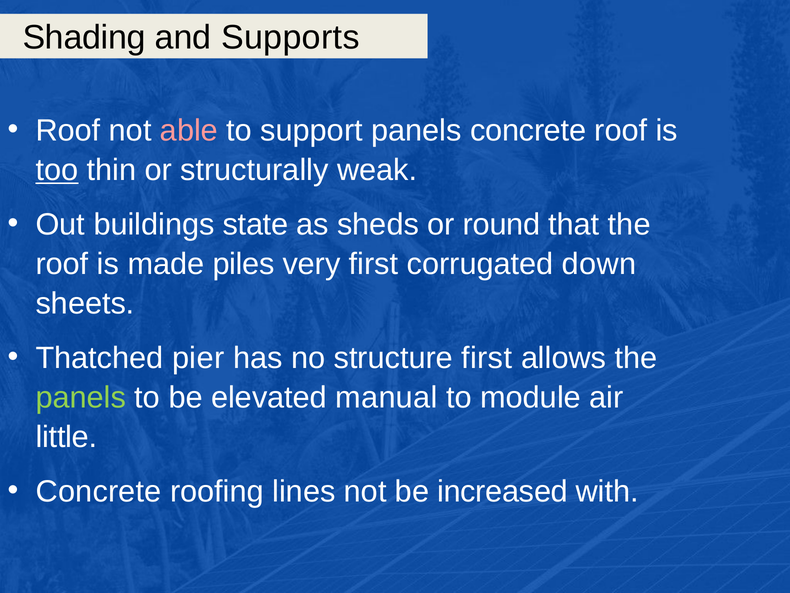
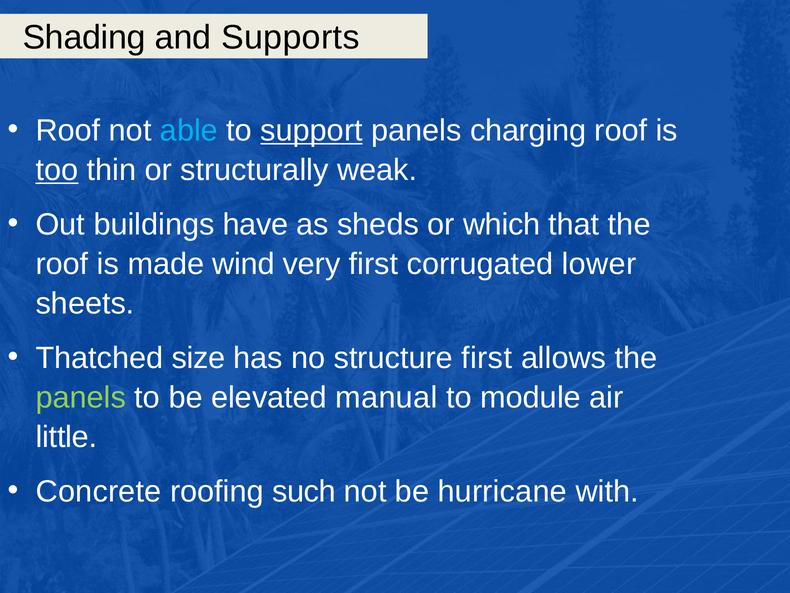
able colour: pink -> light blue (189, 130)
support underline: none -> present (312, 130)
panels concrete: concrete -> charging (528, 130)
state: state -> have (256, 224)
round: round -> which (502, 224)
piles: piles -> wind (244, 264)
down: down -> lower (599, 264)
pier: pier -> size (198, 358)
lines: lines -> such (304, 491)
increased: increased -> hurricane (502, 491)
